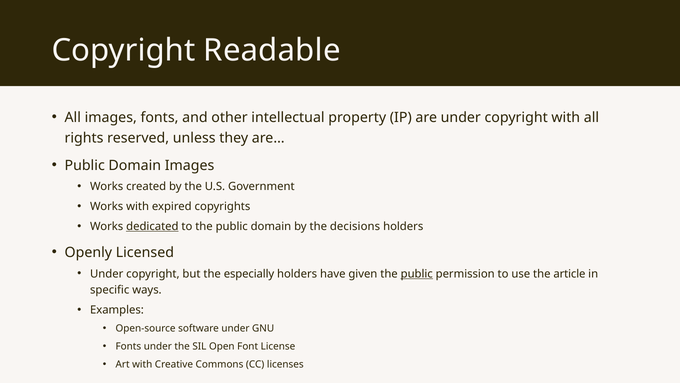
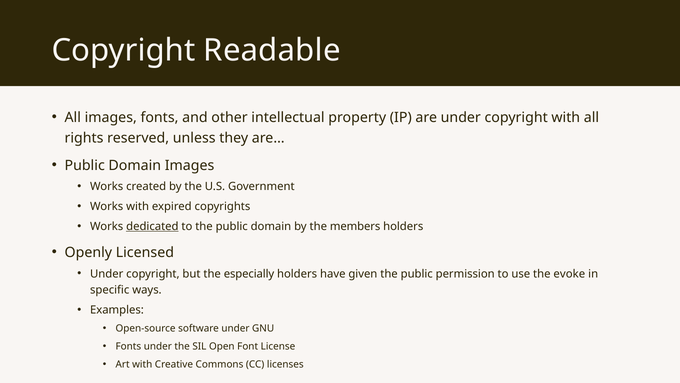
decisions: decisions -> members (355, 226)
public underline: present -> none (417, 273)
article: article -> evoke (569, 273)
